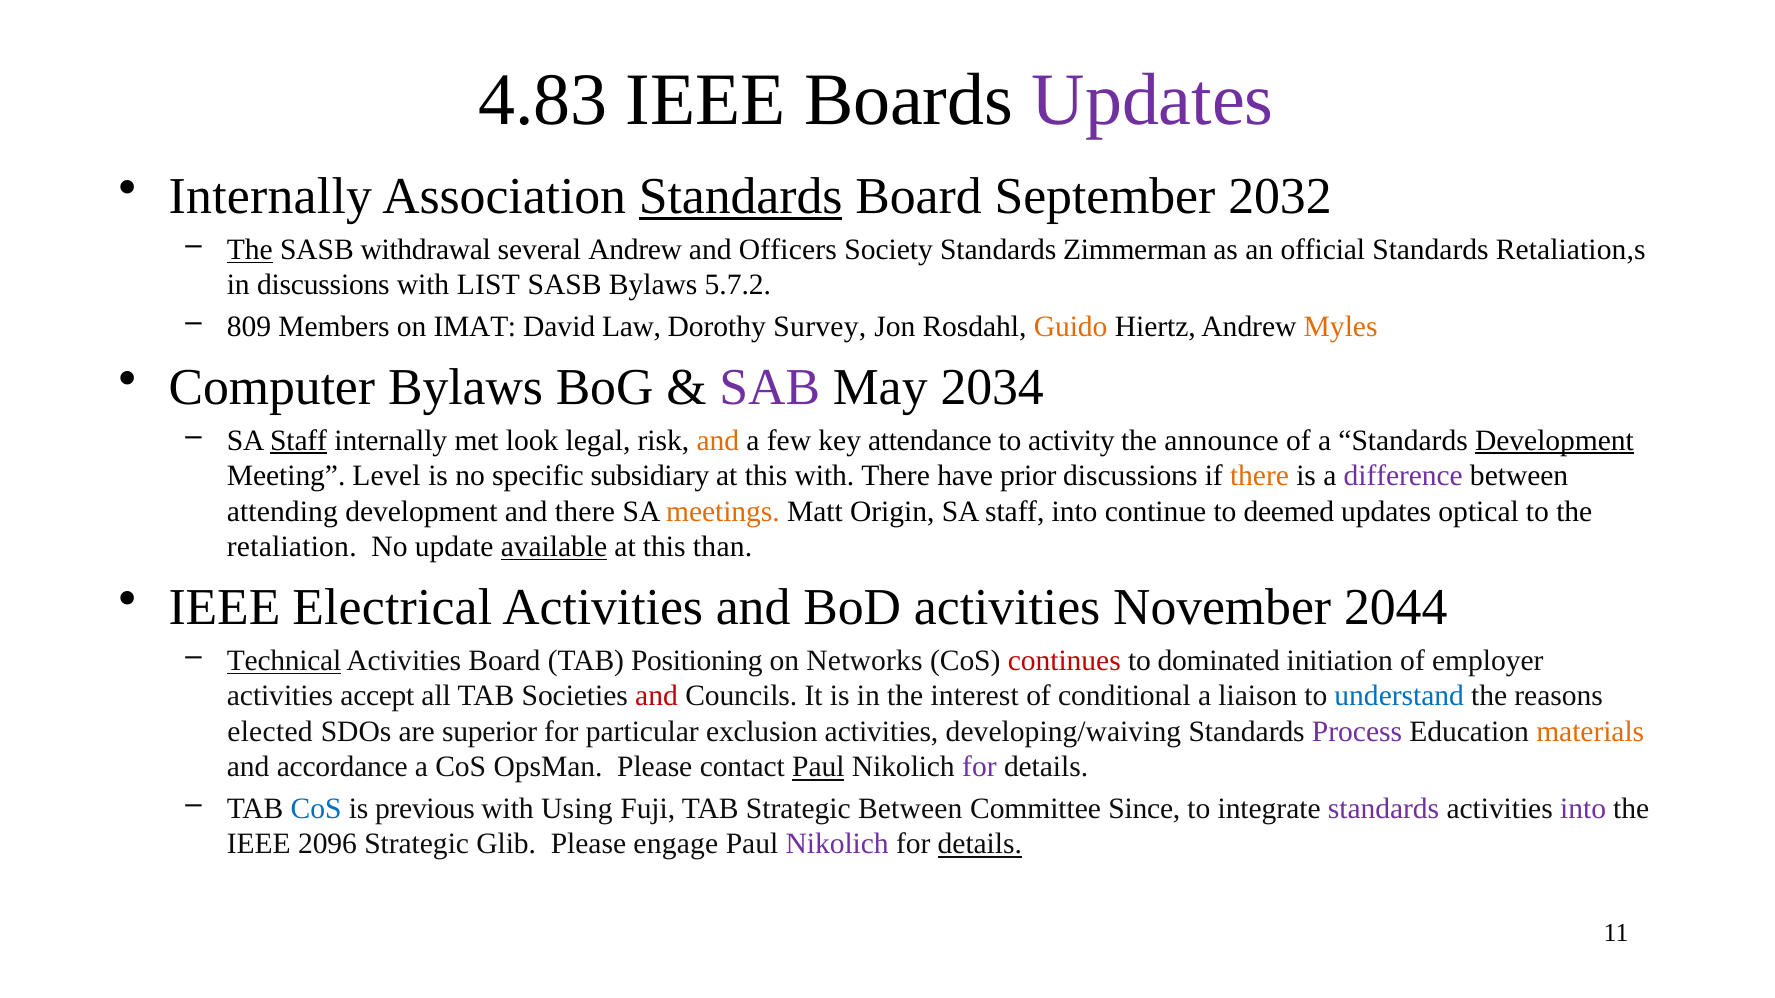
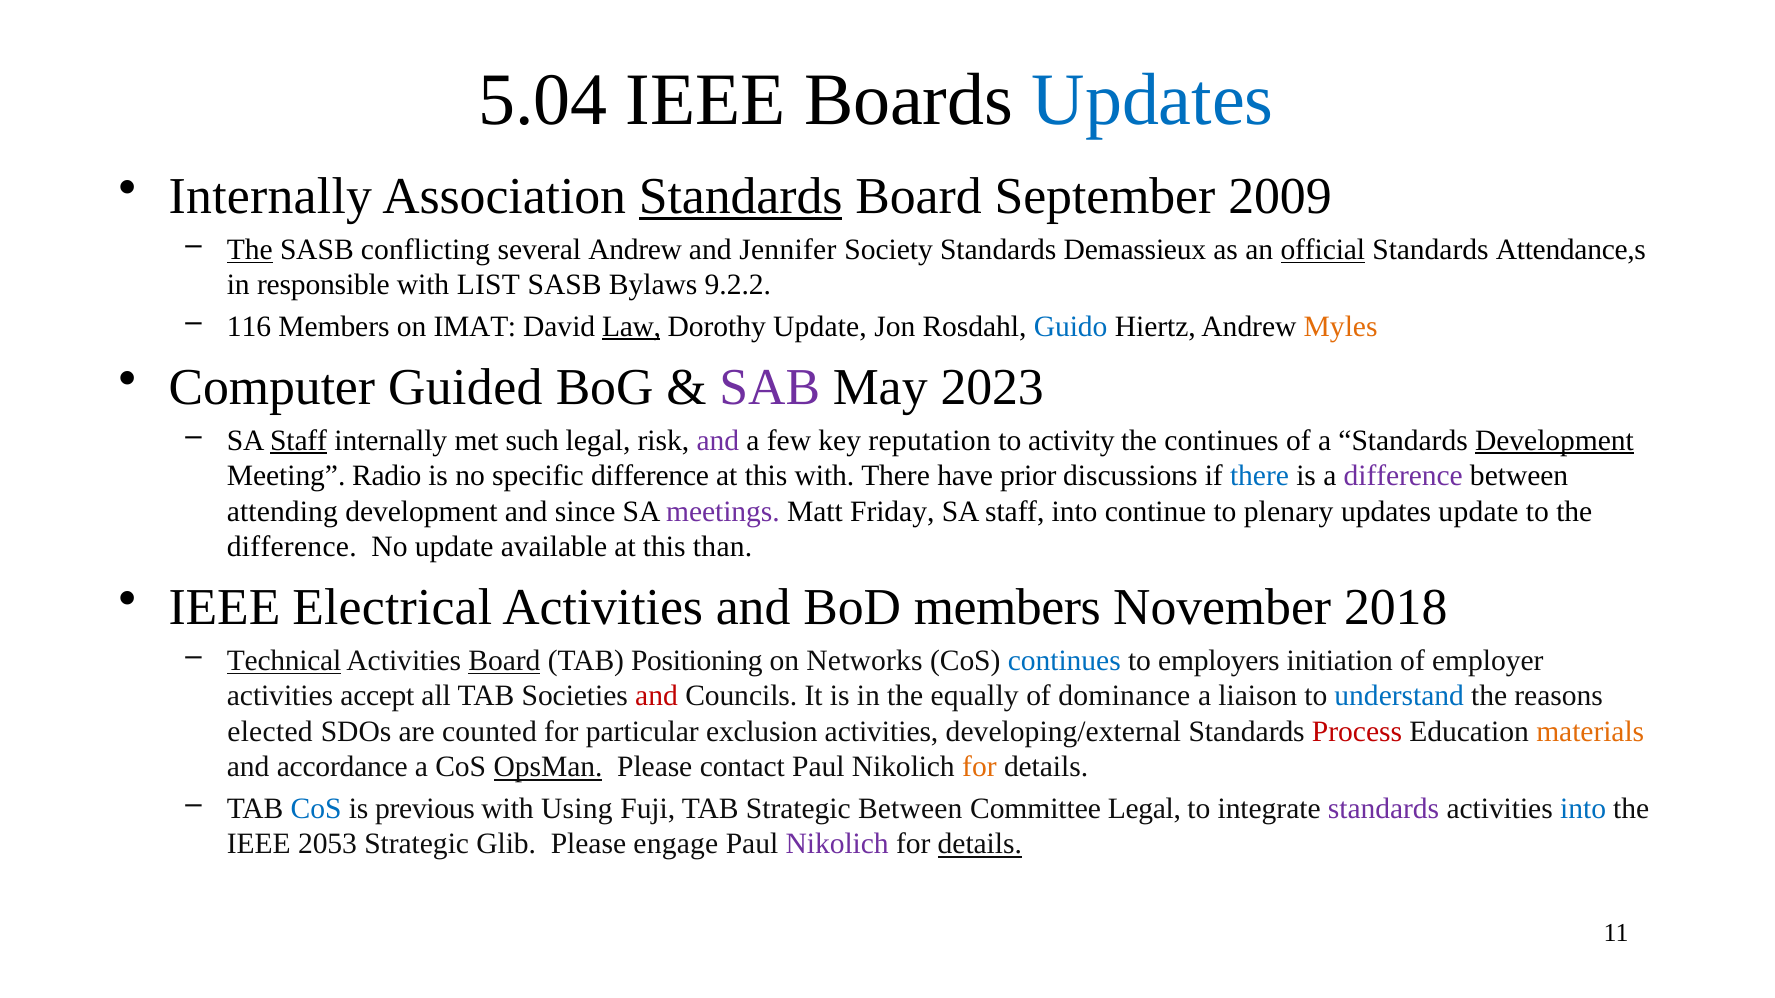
4.83: 4.83 -> 5.04 (543, 100)
Updates colour: purple -> blue (1153, 100)
2032: 2032 -> 2009 (1280, 197)
withdrawal: withdrawal -> conflicting (426, 250)
Officers: Officers -> Jennifer (788, 250)
Zimmerman: Zimmerman -> Demassieux (1135, 250)
official underline: none -> present (1323, 250)
Retaliation,s: Retaliation,s -> Attendance,s (1571, 250)
in discussions: discussions -> responsible (323, 285)
5.7.2: 5.7.2 -> 9.2.2 (738, 285)
809: 809 -> 116 (249, 327)
Law underline: none -> present (632, 327)
Dorothy Survey: Survey -> Update (820, 327)
Guido colour: orange -> blue (1071, 327)
Computer Bylaws: Bylaws -> Guided (465, 387)
2034: 2034 -> 2023 (992, 387)
look: look -> such (532, 441)
and colour: orange -> purple (718, 441)
attendance: attendance -> reputation (930, 441)
the announce: announce -> continues (1222, 441)
Level: Level -> Radio (387, 476)
specific subsidiary: subsidiary -> difference (650, 476)
there colour: orange -> blue (1260, 476)
and there: there -> since (585, 512)
meetings colour: orange -> purple (723, 512)
Origin: Origin -> Friday (892, 512)
deemed: deemed -> plenary (1289, 512)
updates optical: optical -> update (1478, 512)
retaliation: retaliation -> difference (292, 547)
available underline: present -> none (554, 547)
BoD activities: activities -> members (1007, 608)
2044: 2044 -> 2018 (1396, 608)
Board underline: none -> present (504, 661)
continues colour: red -> blue (1064, 661)
dominated: dominated -> employers (1219, 661)
interest: interest -> equally (975, 697)
conditional: conditional -> dominance (1124, 697)
superior: superior -> counted (489, 732)
developing/waiving: developing/waiving -> developing/external (1063, 732)
Process colour: purple -> red (1357, 732)
OpsMan underline: none -> present (548, 767)
Paul underline: present -> none (818, 767)
for colour: purple -> orange (979, 767)
Committee Since: Since -> Legal (1144, 809)
into colour: purple -> blue (1583, 809)
2096: 2096 -> 2053 (328, 844)
